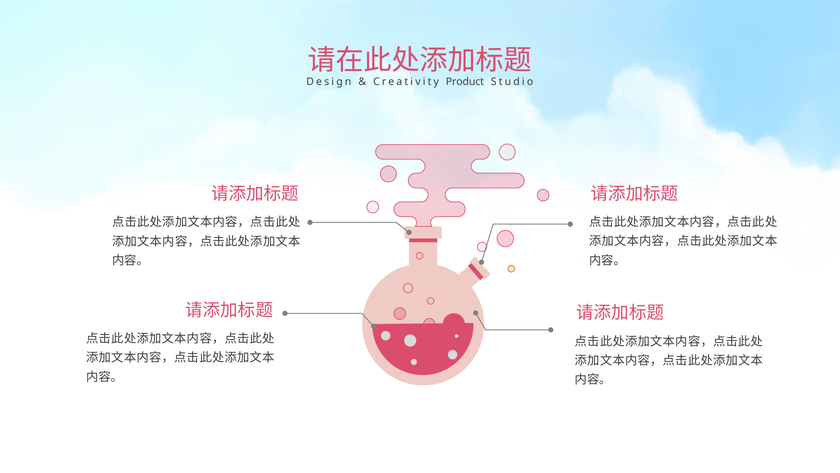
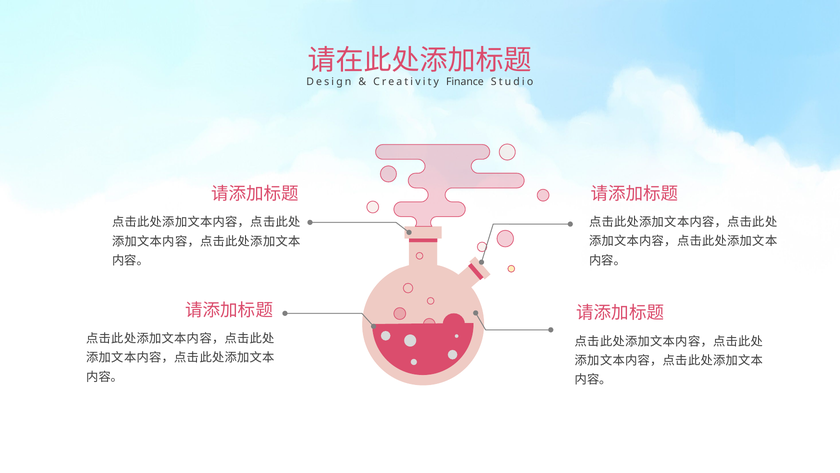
Product: Product -> Finance (465, 82)
